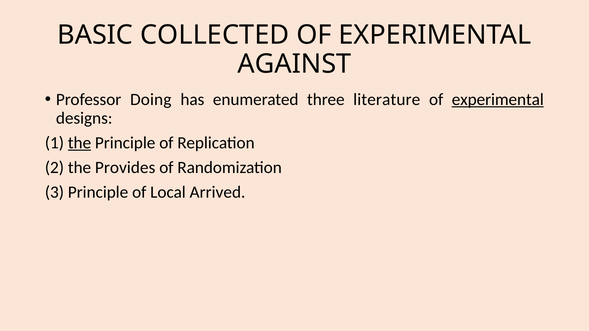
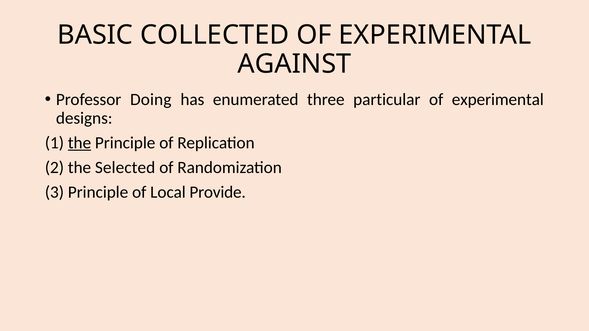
literature: literature -> particular (387, 100)
experimental underline: present -> none (498, 100)
Provides: Provides -> Selected (125, 168)
Arrived: Arrived -> Provide (218, 192)
